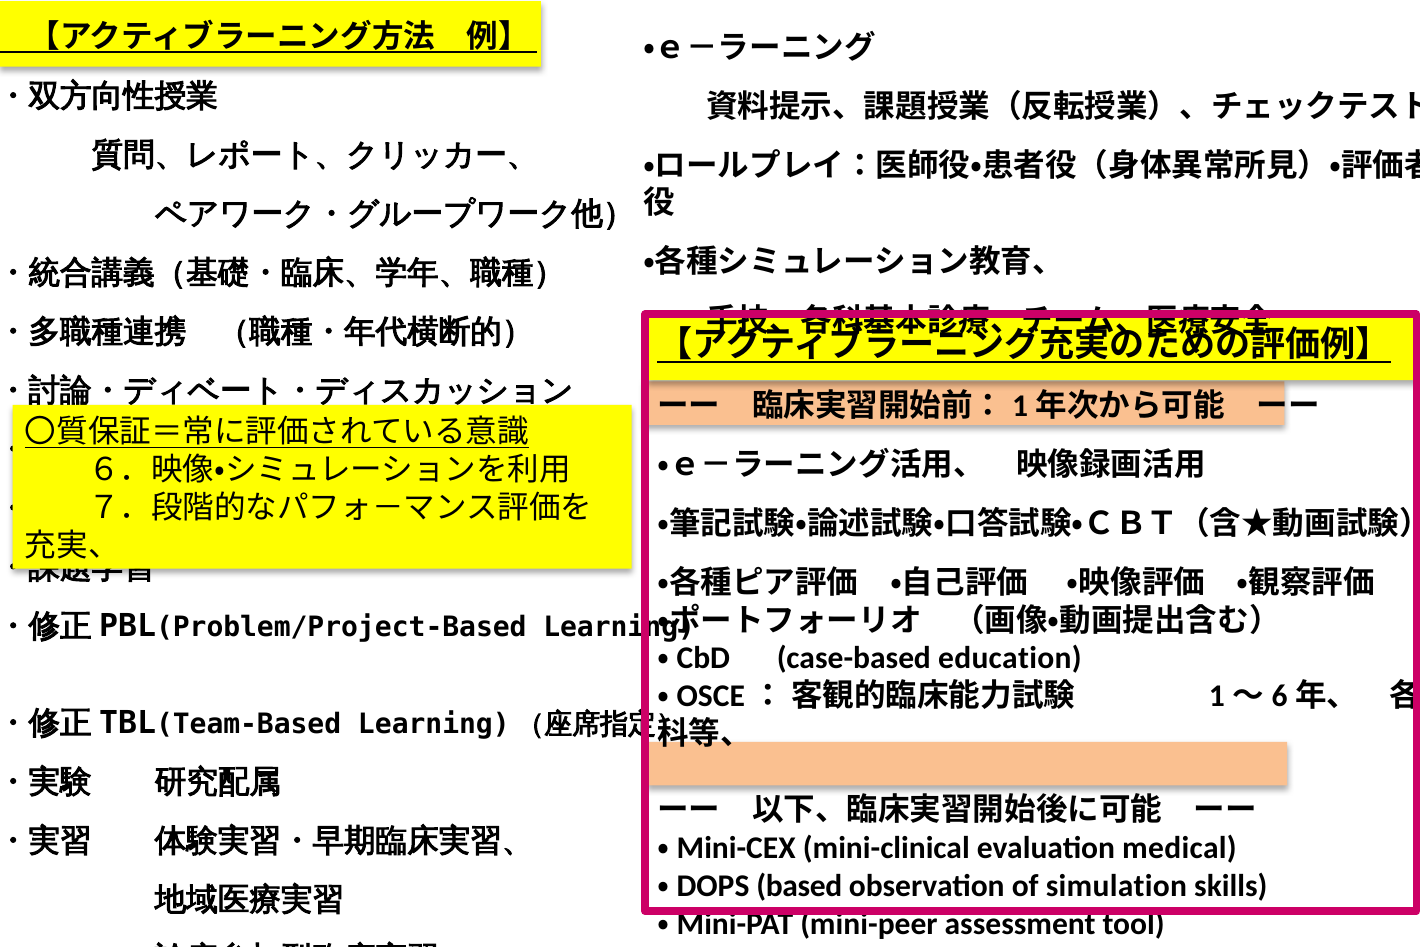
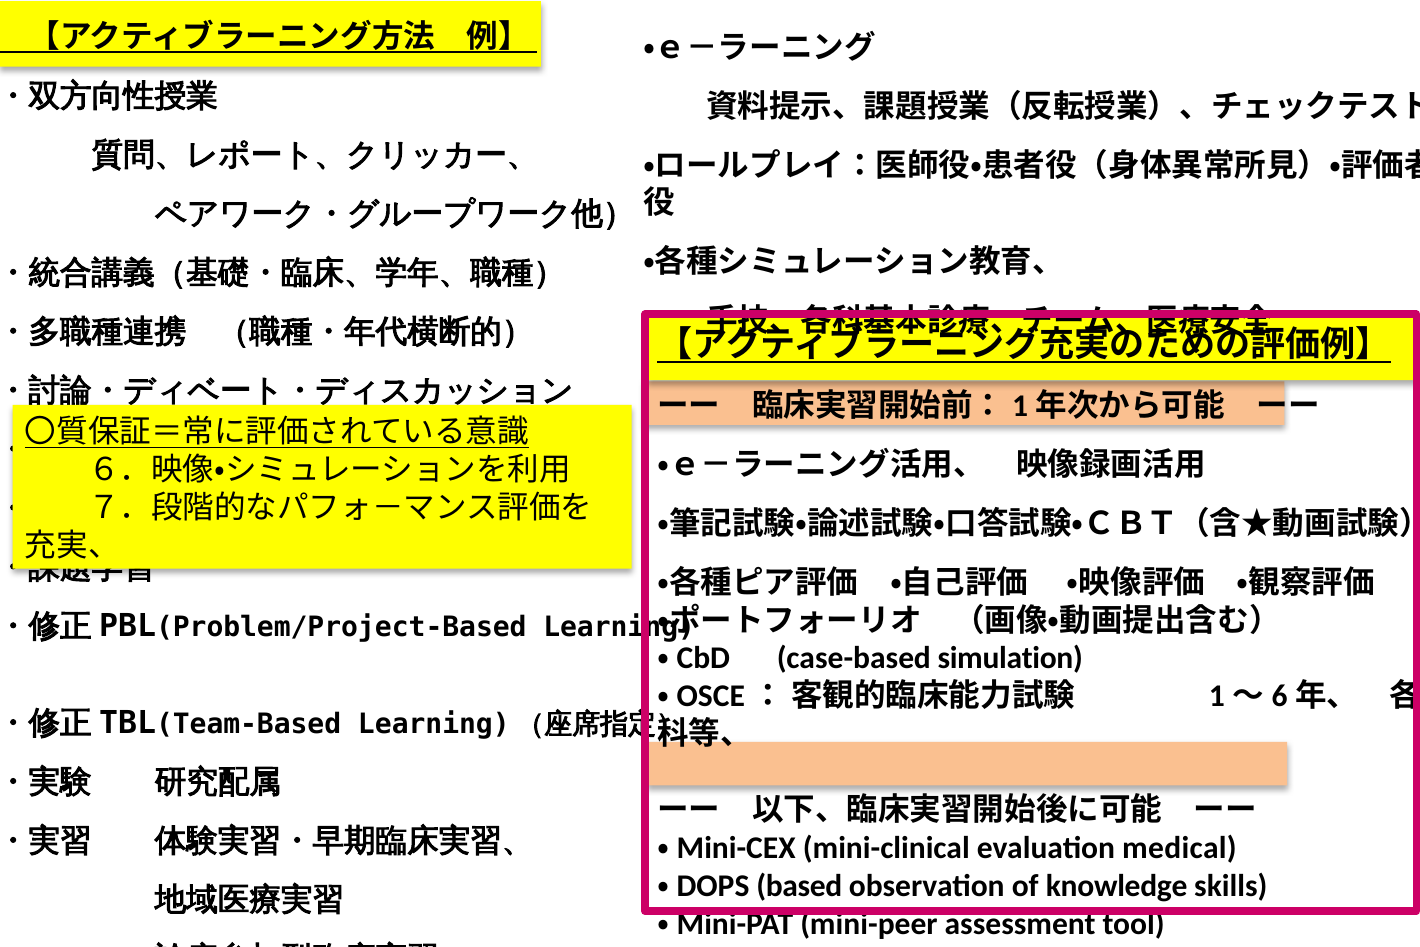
education: education -> simulation (1010, 658)
simulation: simulation -> knowledge (1117, 885)
